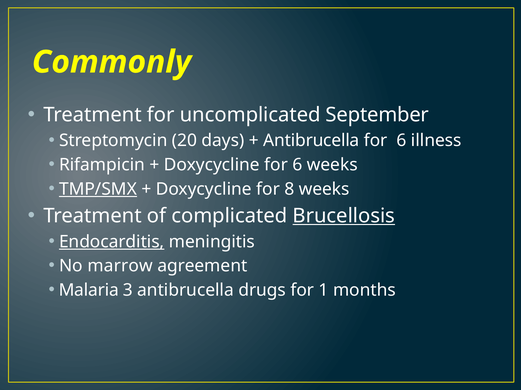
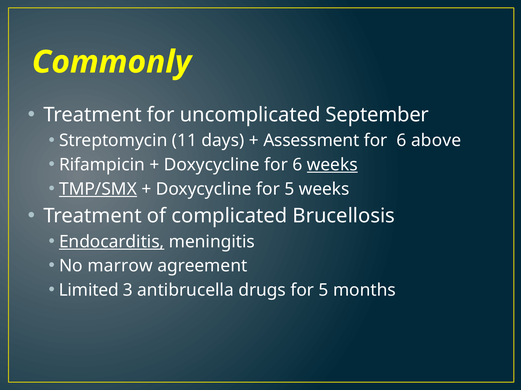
20: 20 -> 11 (184, 141)
Antibrucella: Antibrucella -> Assessment (311, 141)
illness: illness -> above (436, 141)
weeks underline: none -> present (332, 165)
Doxycycline for 8: 8 -> 5 (289, 189)
Brucellosis underline: present -> none (344, 216)
Malaria: Malaria -> Limited (89, 291)
drugs for 1: 1 -> 5 (324, 291)
